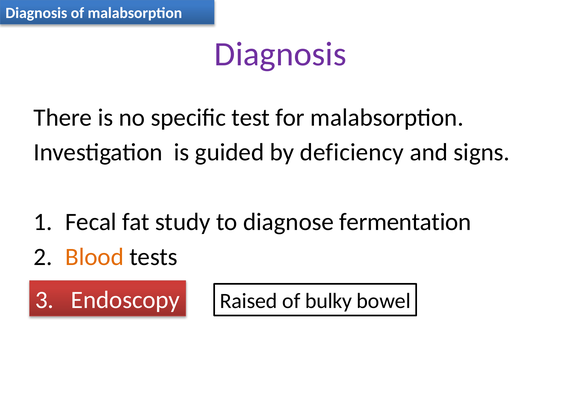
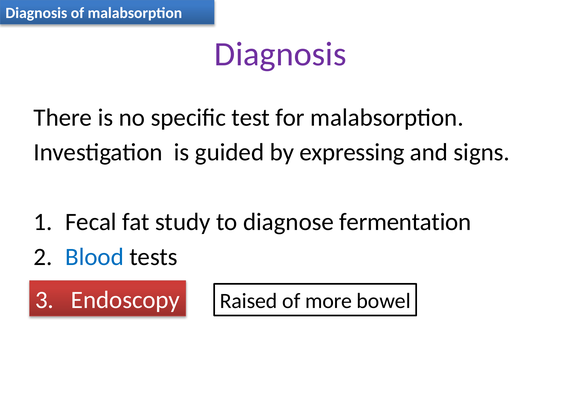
deficiency: deficiency -> expressing (352, 153)
Blood colour: orange -> blue (95, 257)
bulky: bulky -> more (329, 302)
